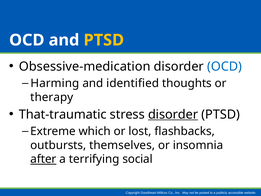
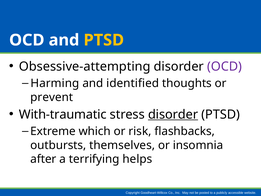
Obsessive-medication: Obsessive-medication -> Obsessive-attempting (85, 66)
OCD colour: blue -> purple (225, 66)
therapy: therapy -> prevent (52, 97)
That-traumatic: That-traumatic -> With-traumatic (63, 114)
lost: lost -> risk (140, 131)
after underline: present -> none (43, 159)
social: social -> helps (137, 159)
